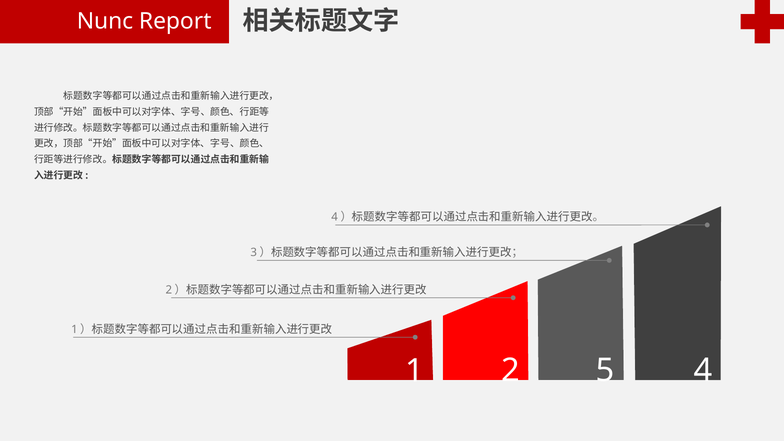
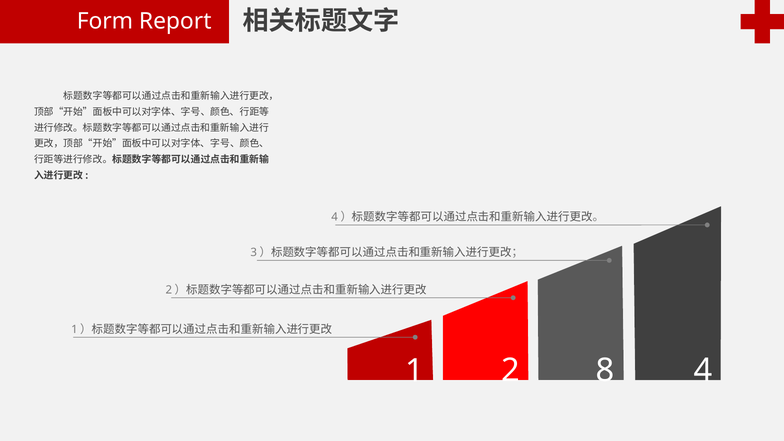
Nunc: Nunc -> Form (105, 21)
5: 5 -> 8 (605, 371)
